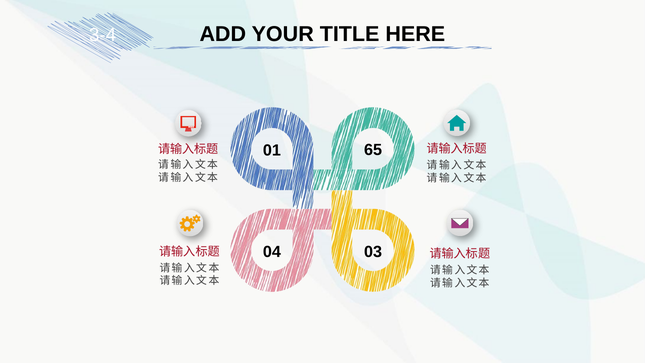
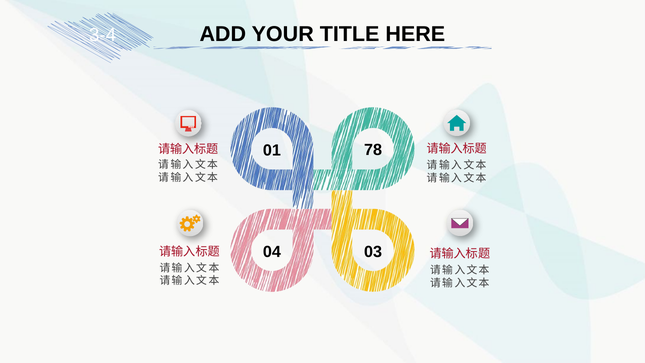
65: 65 -> 78 (373, 150)
